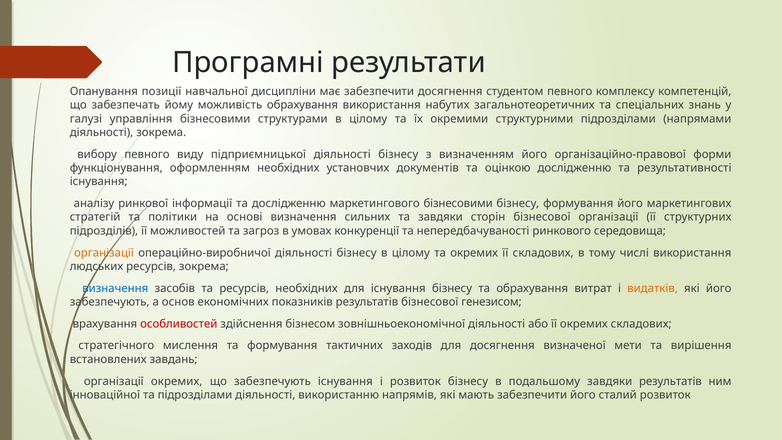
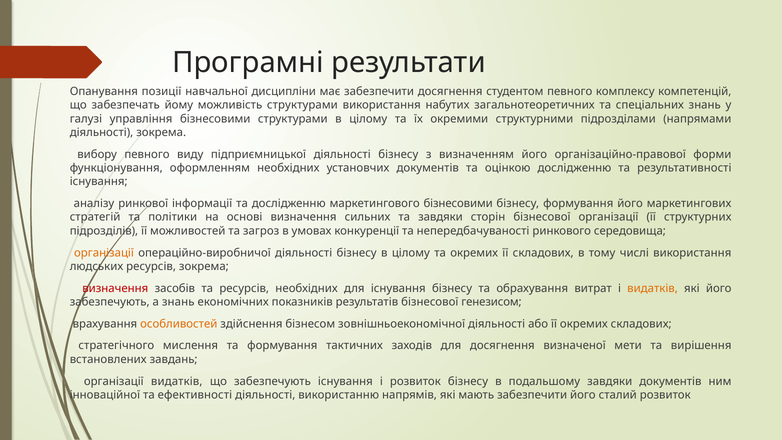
можливість обрахування: обрахування -> структурами (302, 105)
визначення colour: blue -> red (115, 288)
а основ: основ -> знань (178, 302)
особливостей colour: red -> orange (179, 324)
організації окремих: окремих -> видатків (177, 381)
завдяки результатів: результатів -> документів (670, 381)
та підрозділами: підрозділами -> ефективності (195, 395)
